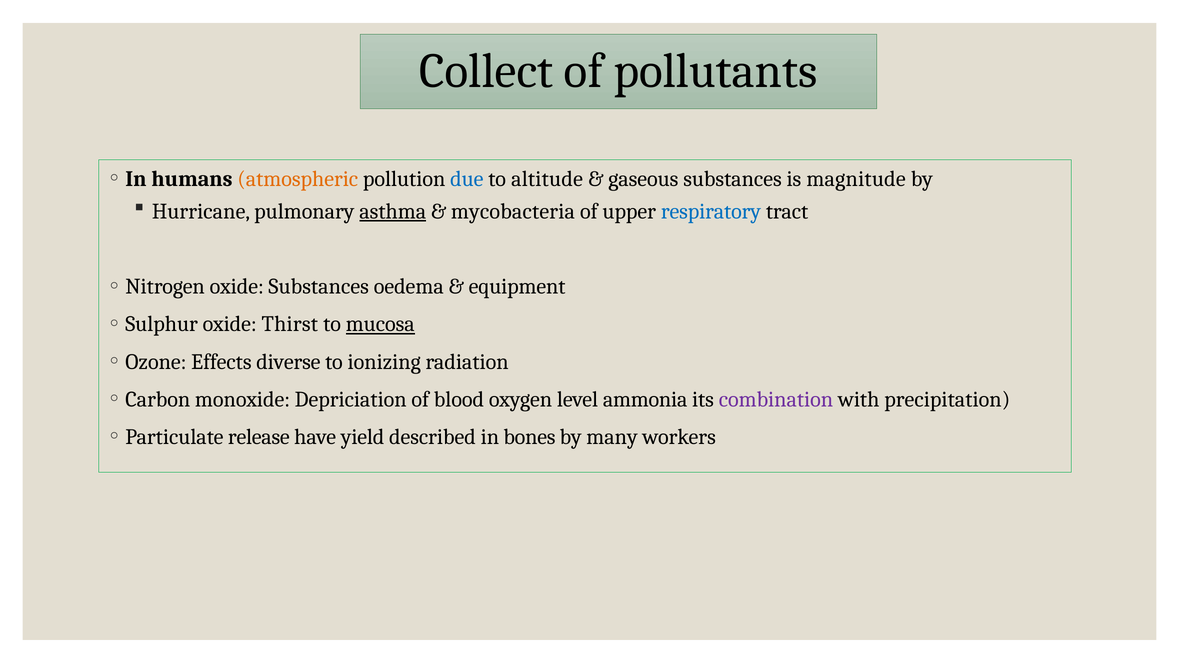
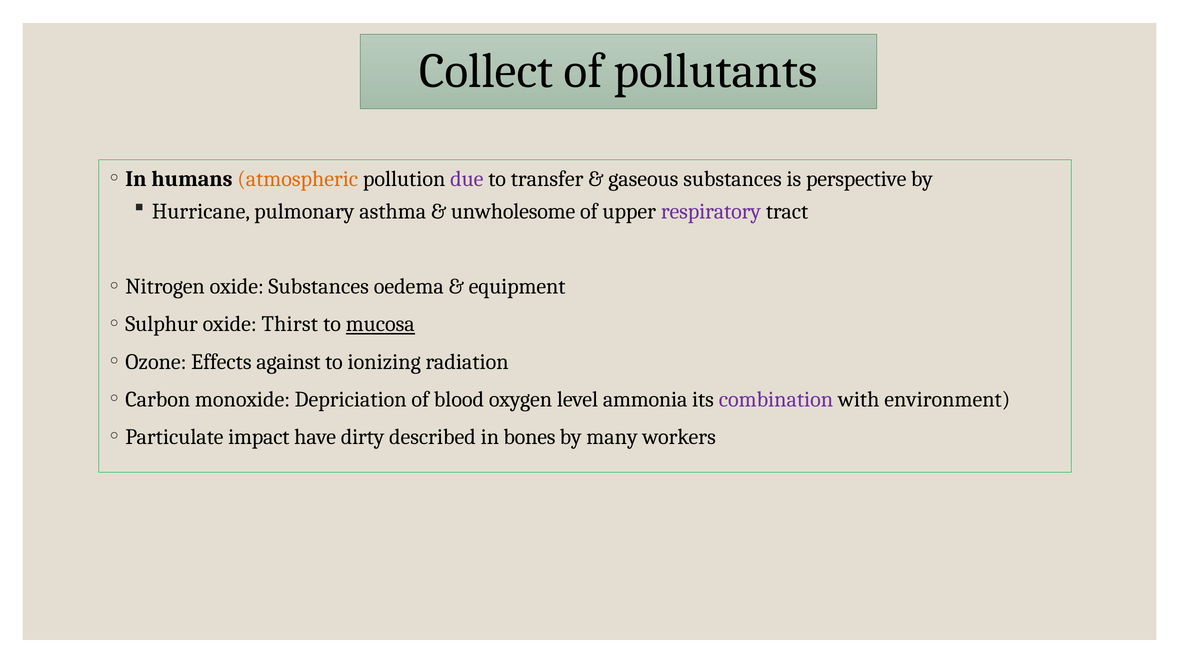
due colour: blue -> purple (467, 179)
altitude: altitude -> transfer (547, 179)
magnitude: magnitude -> perspective (856, 179)
asthma underline: present -> none (393, 211)
mycobacteria: mycobacteria -> unwholesome (513, 211)
respiratory colour: blue -> purple (711, 211)
diverse: diverse -> against (288, 362)
precipitation: precipitation -> environment (947, 399)
release: release -> impact (259, 437)
yield: yield -> dirty (363, 437)
